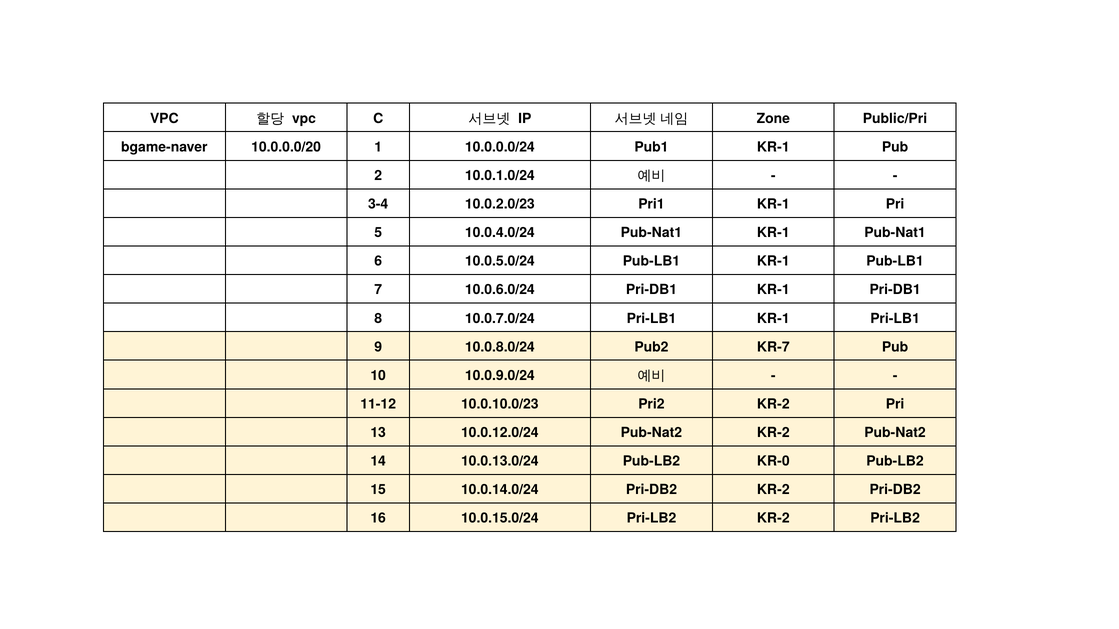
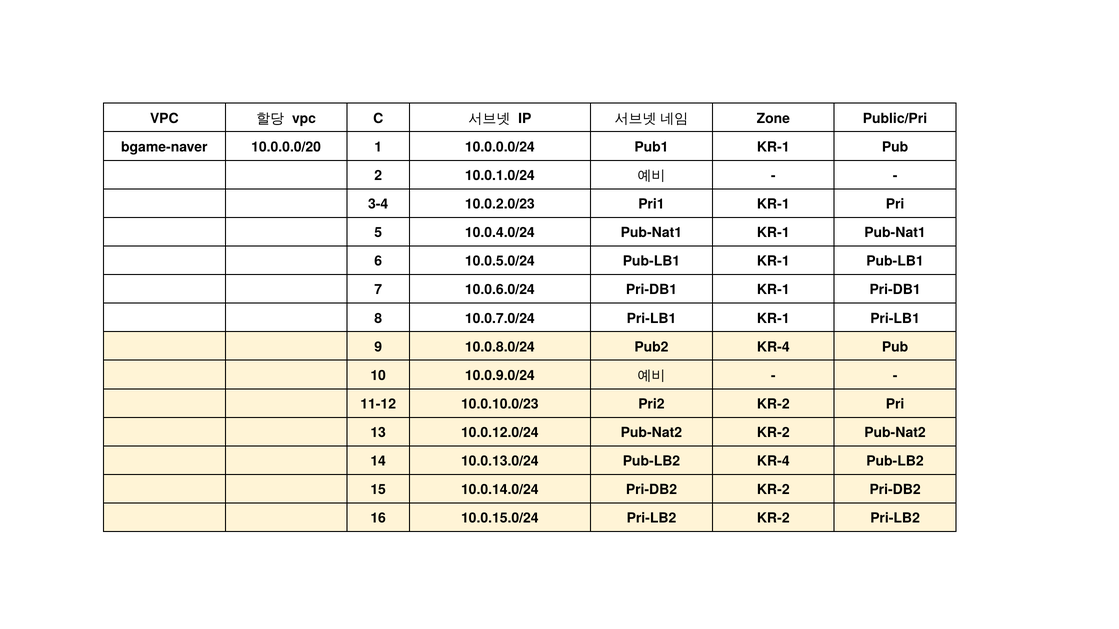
Pub2 KR-7: KR-7 -> KR-4 (773, 347)
Pub-LB2 KR-0: KR-0 -> KR-4 (773, 462)
